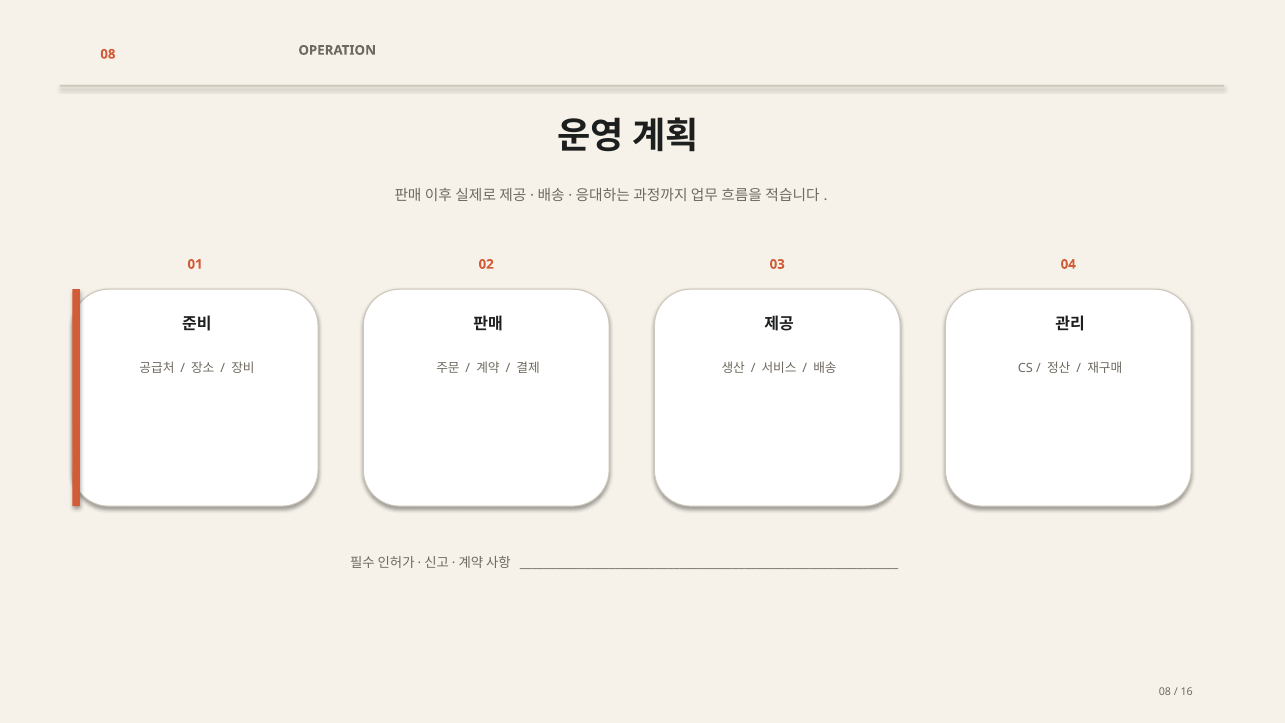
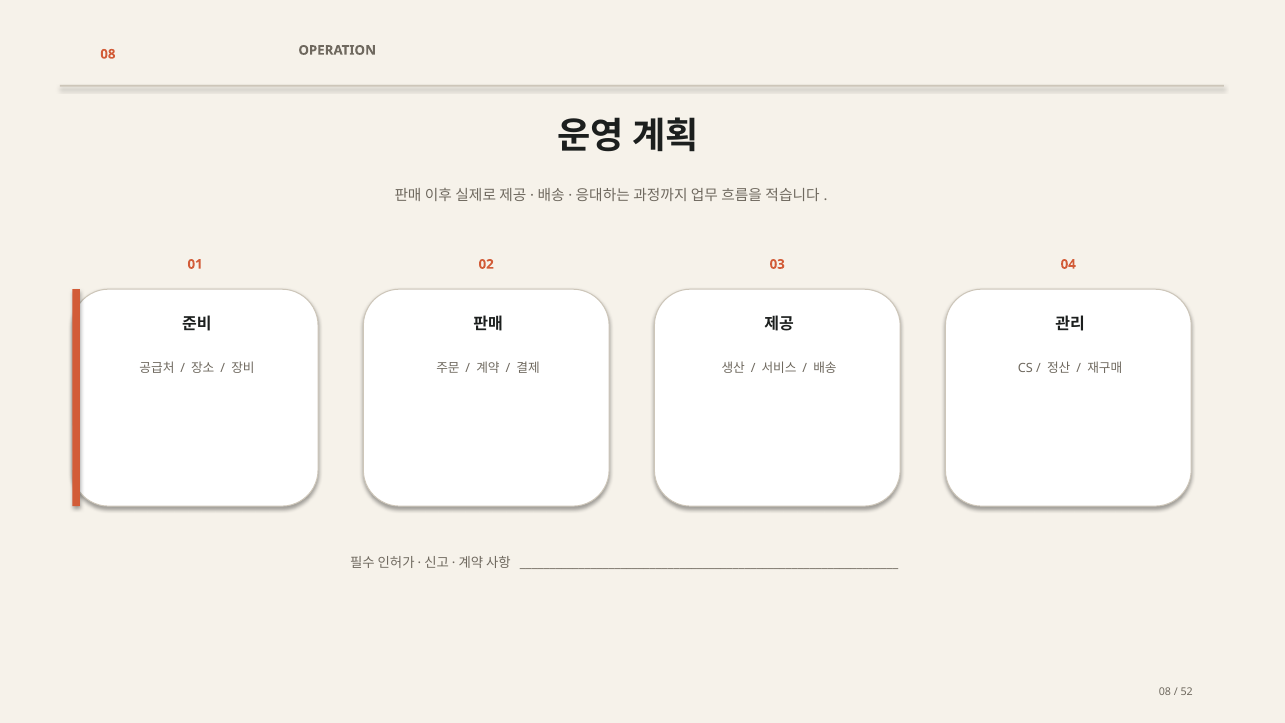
16: 16 -> 52 (1187, 691)
